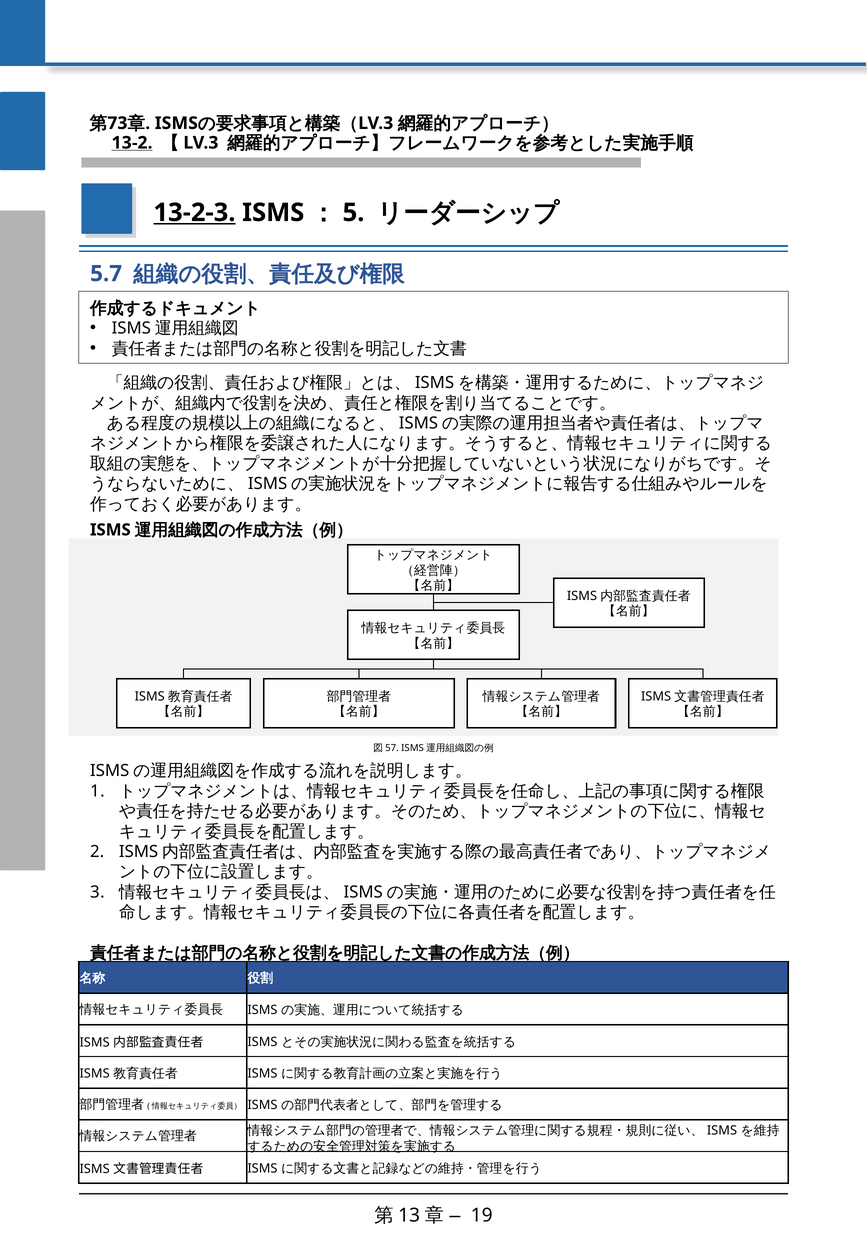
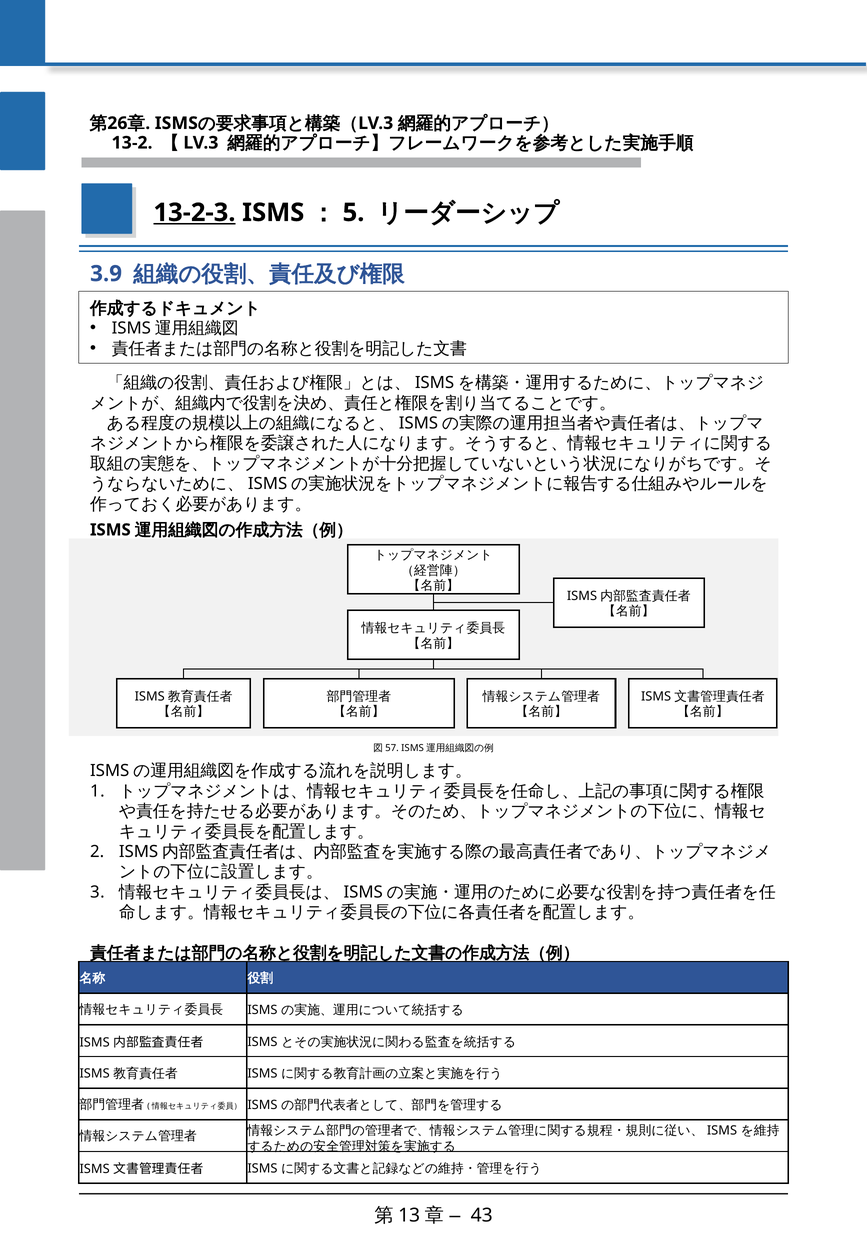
73: 73 -> 26 (117, 123)
13-2 underline: present -> none (132, 143)
5.7: 5.7 -> 3.9 (106, 274)
19: 19 -> 43 (482, 1216)
